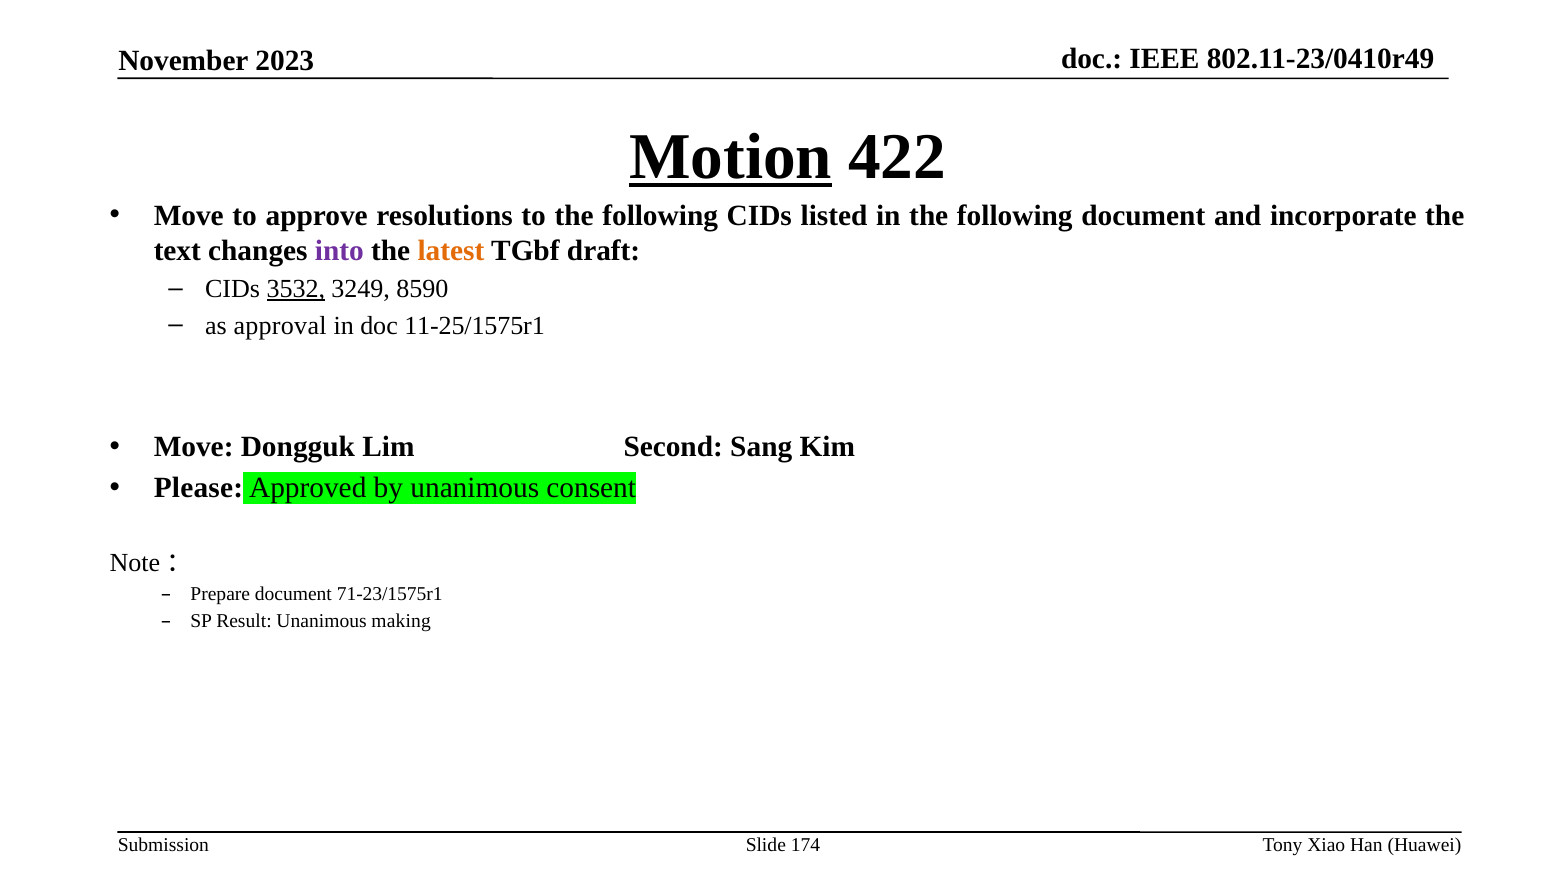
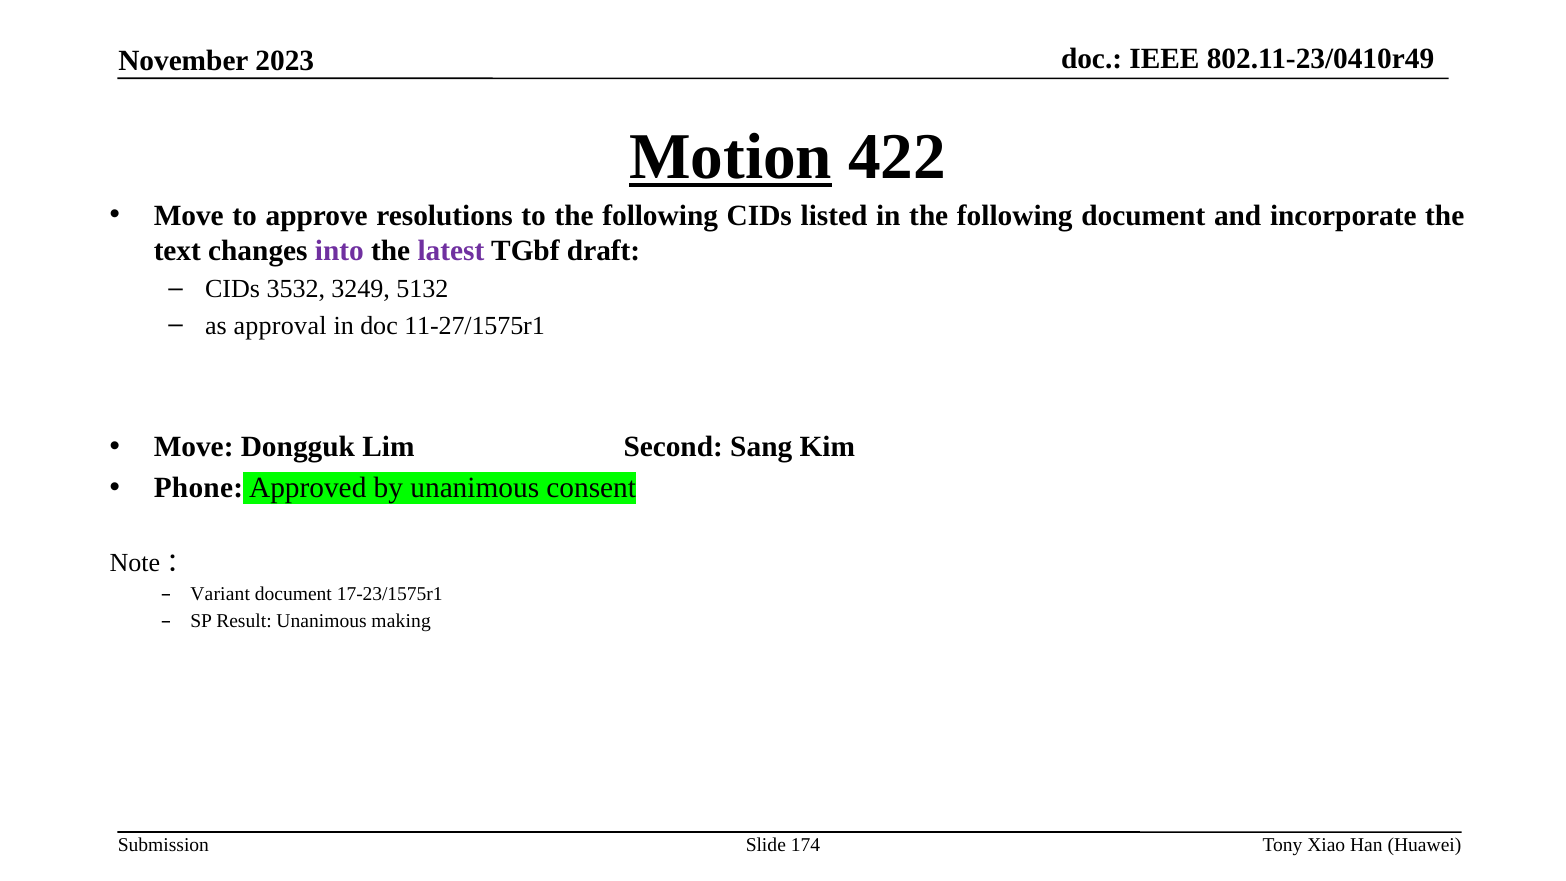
latest colour: orange -> purple (451, 251)
3532 underline: present -> none (296, 289)
8590: 8590 -> 5132 (422, 289)
11-25/1575r1: 11-25/1575r1 -> 11-27/1575r1 (475, 325)
Please: Please -> Phone (198, 488)
Prepare: Prepare -> Variant (220, 594)
71-23/1575r1: 71-23/1575r1 -> 17-23/1575r1 (390, 594)
